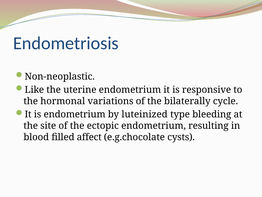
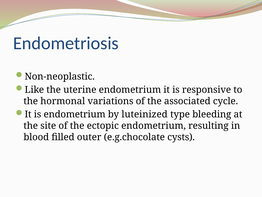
bilaterally: bilaterally -> associated (187, 101)
affect: affect -> outer (89, 137)
